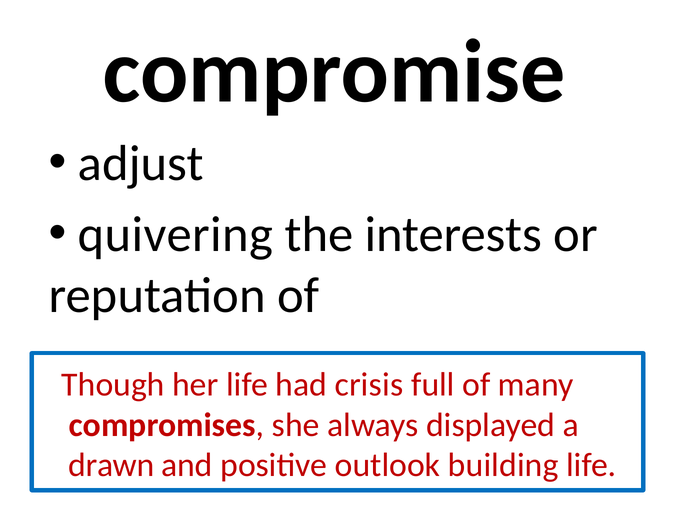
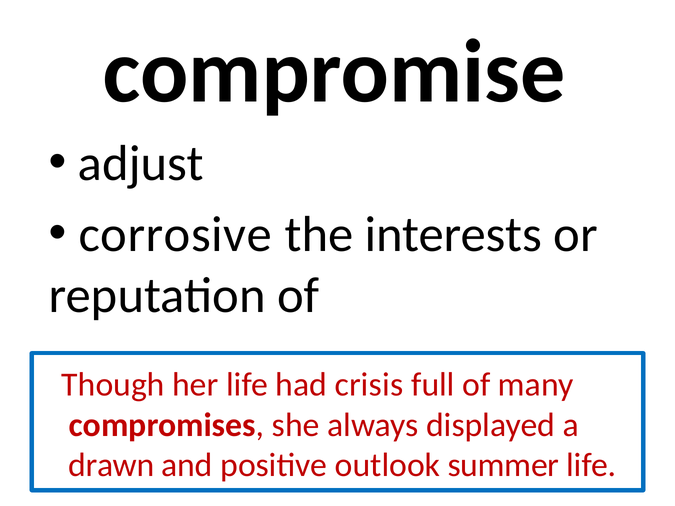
quivering: quivering -> corrosive (175, 235)
building: building -> summer (503, 466)
